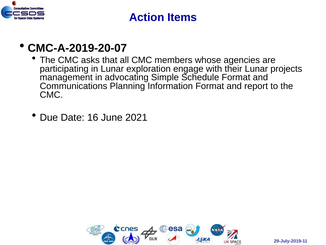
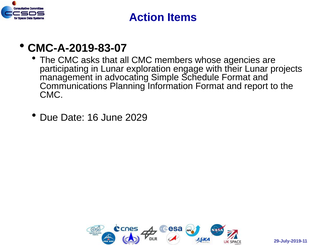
CMC-A-2019-20-07: CMC-A-2019-20-07 -> CMC-A-2019-83-07 (77, 48)
2021: 2021 -> 2029 (136, 117)
